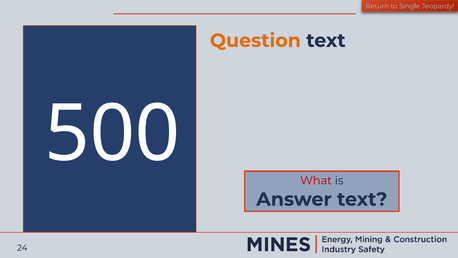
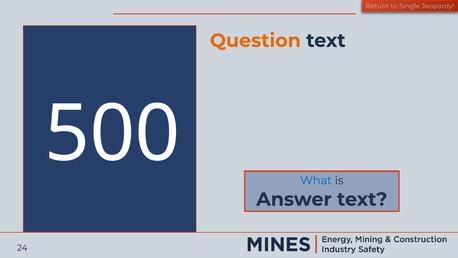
What colour: red -> blue (316, 180)
